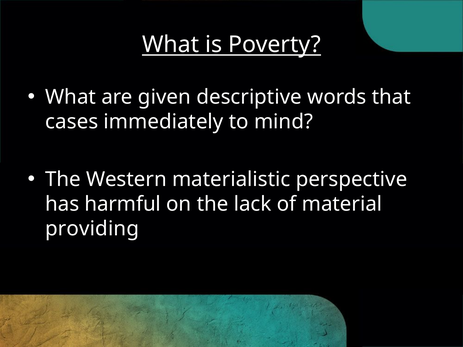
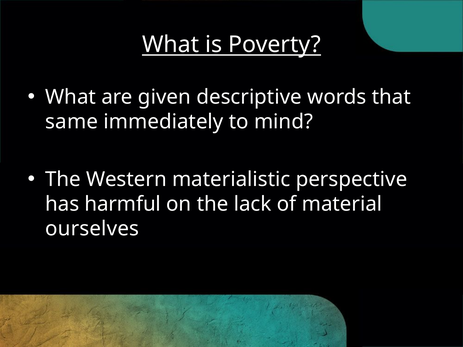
cases: cases -> same (72, 122)
providing: providing -> ourselves (92, 229)
